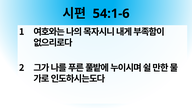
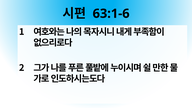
54:1-6: 54:1-6 -> 63:1-6 (111, 14)
